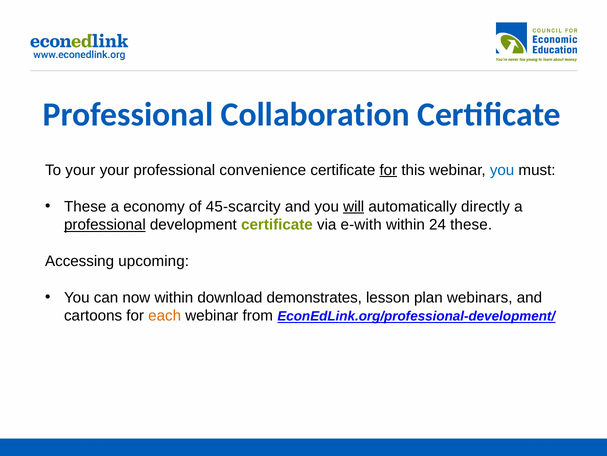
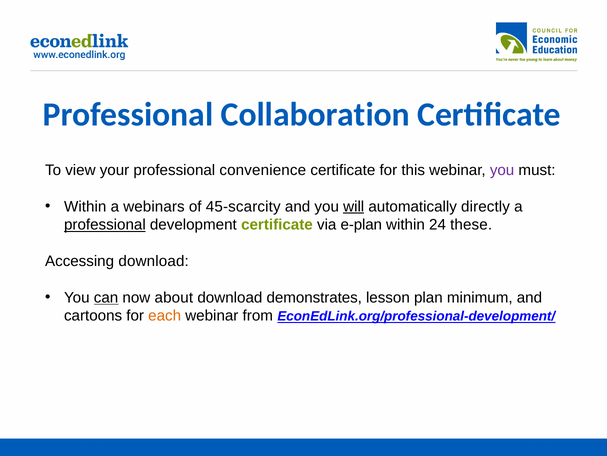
To your: your -> view (80, 170)
for underline: present -> none (388, 170)
you colour: blue -> purple (502, 170)
These: These -> Within (85, 206)
economy: economy -> webinars (154, 206)
e-with: e-with -> e-plan (361, 224)
Accessing upcoming: upcoming -> download (154, 261)
can underline: none -> present (106, 297)
now within: within -> about (174, 297)
webinars: webinars -> minimum (480, 297)
